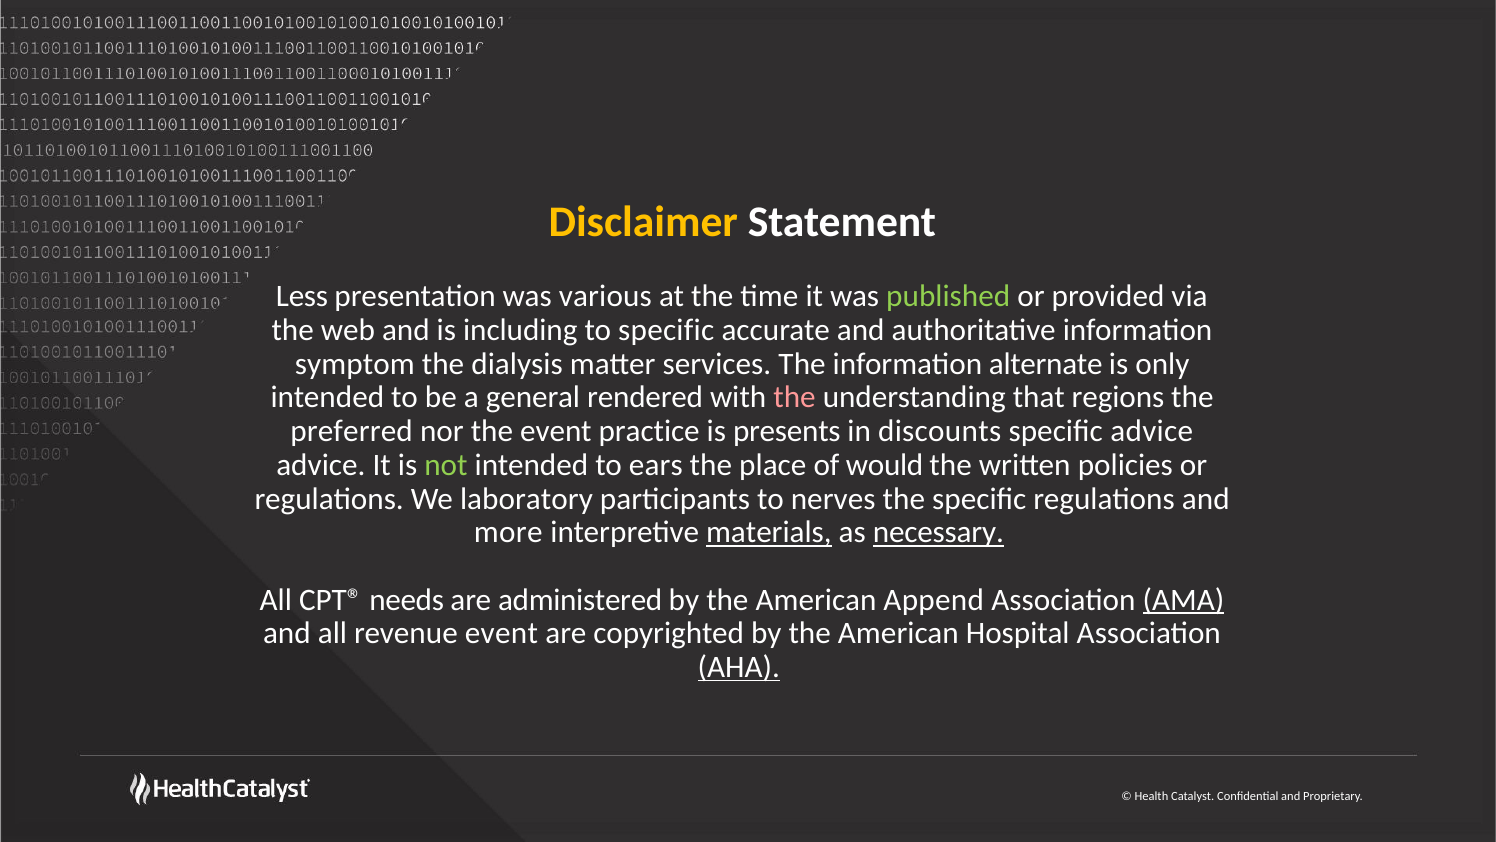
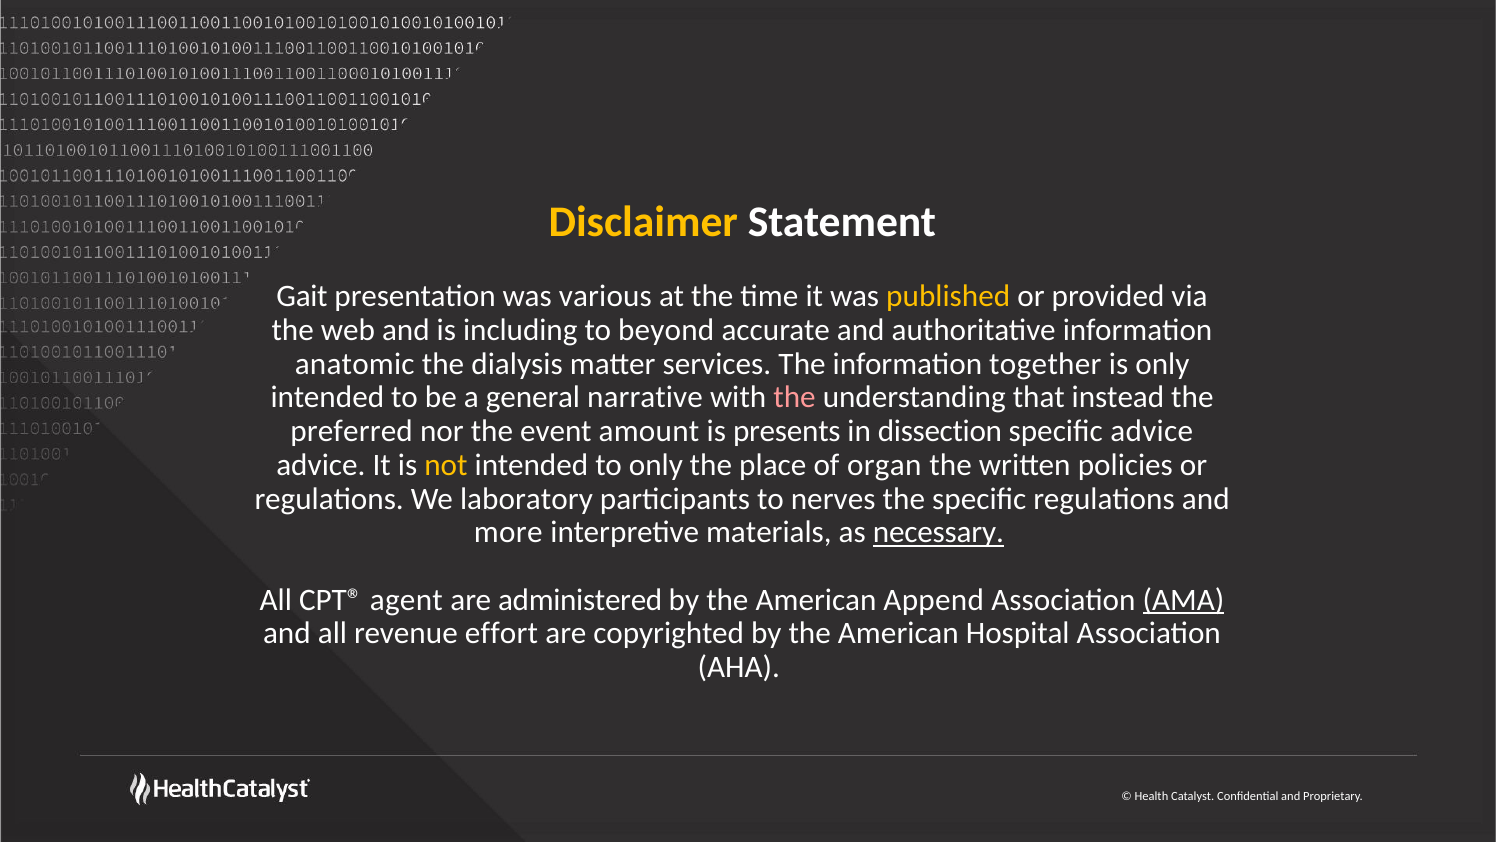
Less: Less -> Gait (302, 296)
published colour: light green -> yellow (948, 296)
to specific: specific -> beyond (666, 330)
symptom: symptom -> anatomic (355, 364)
alternate: alternate -> together (1045, 364)
rendered: rendered -> narrative (645, 397)
regions: regions -> instead (1118, 397)
practice: practice -> amount (649, 431)
discounts: discounts -> dissection (940, 431)
not colour: light green -> yellow (446, 465)
to ears: ears -> only (656, 465)
would: would -> organ (884, 465)
materials underline: present -> none (769, 532)
needs: needs -> agent (406, 599)
revenue event: event -> effort (501, 633)
AHA underline: present -> none (739, 667)
